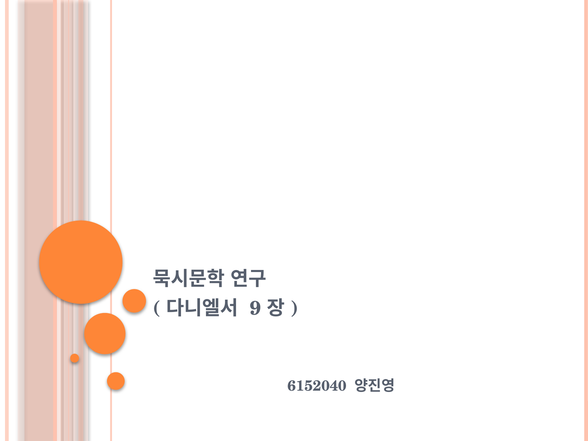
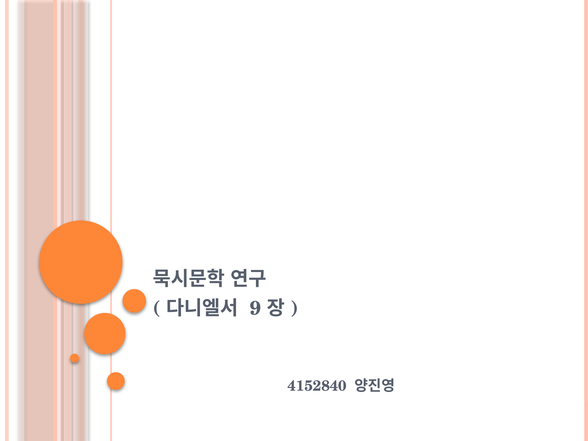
6152040: 6152040 -> 4152840 (317, 386)
